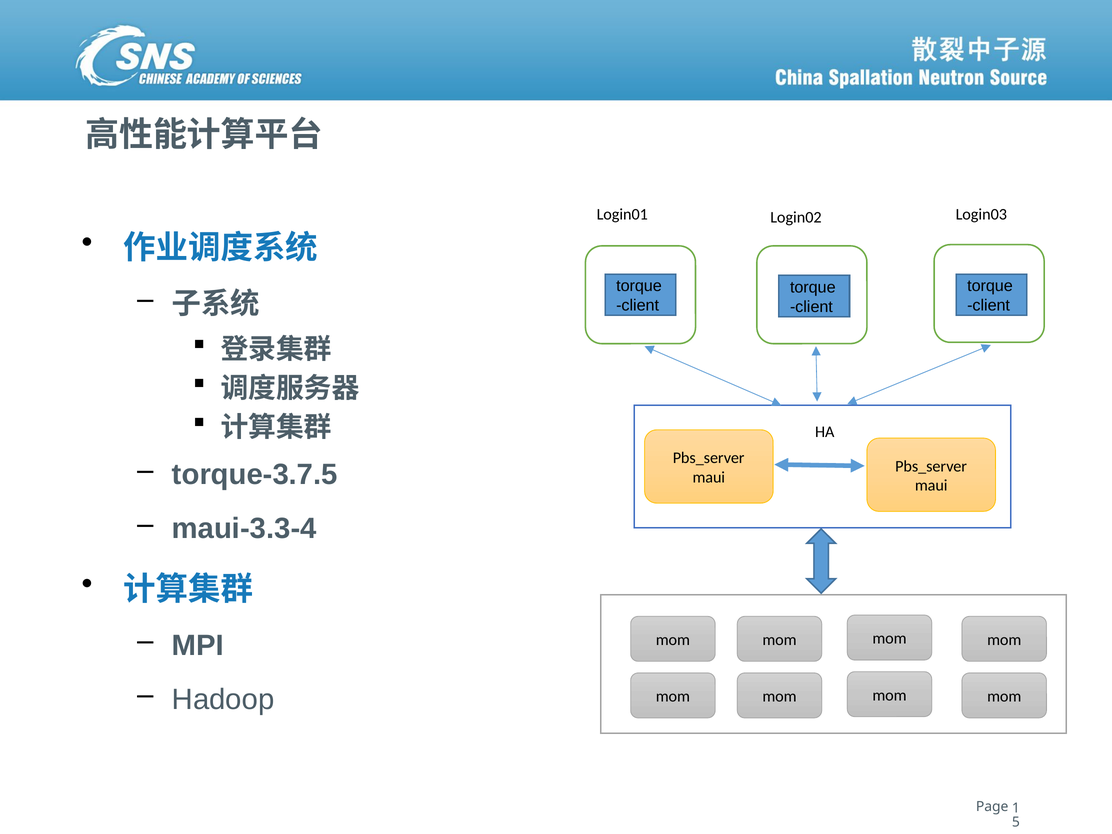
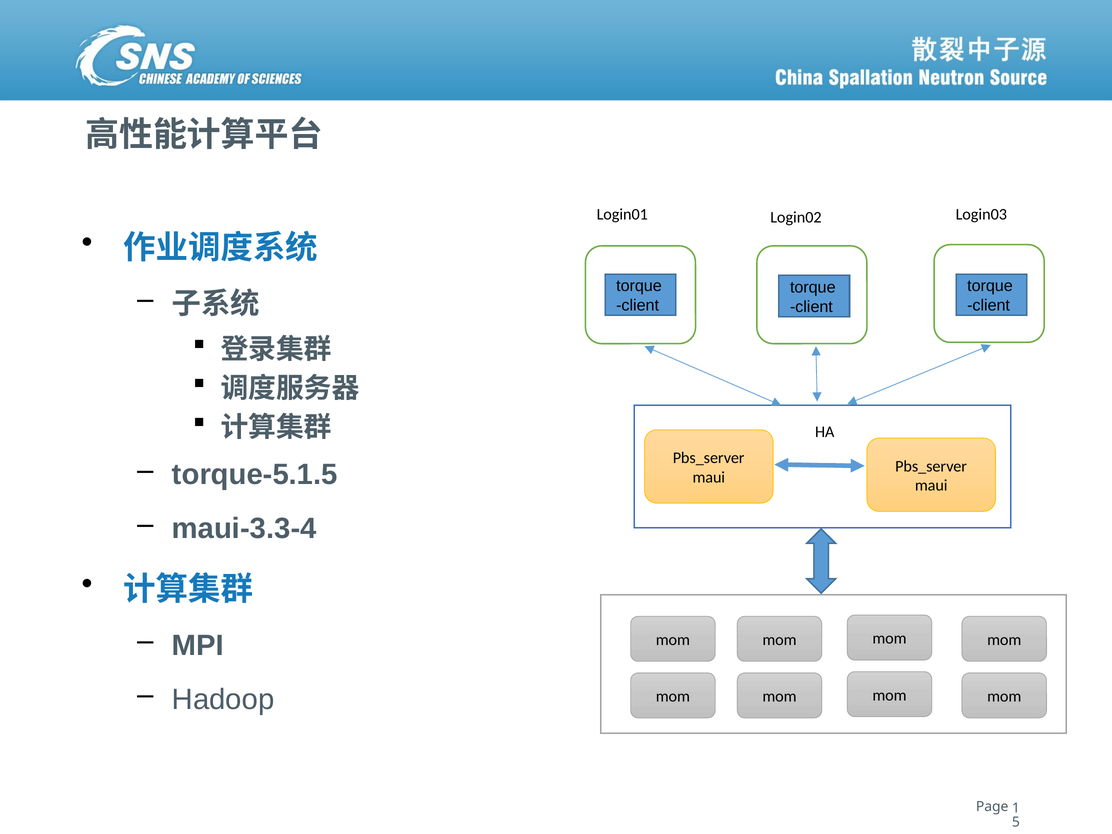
torque-3.7.5: torque-3.7.5 -> torque-5.1.5 (255, 475)
